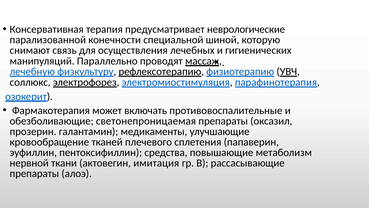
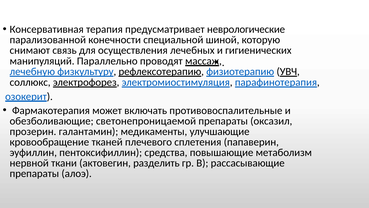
светонепроницаемая: светонепроницаемая -> светонепроницаемой (146, 121)
имитация: имитация -> разделить (156, 163)
